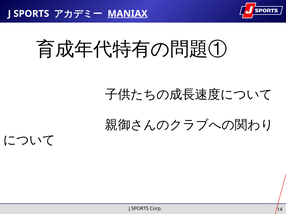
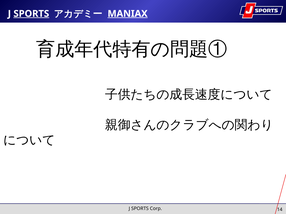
SPORTS underline: none -> present (31, 14)
